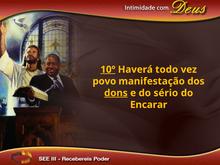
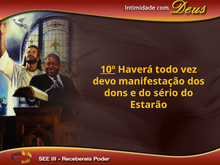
povo: povo -> devo (104, 81)
dons underline: present -> none (116, 93)
Encarar: Encarar -> Estarão (149, 105)
